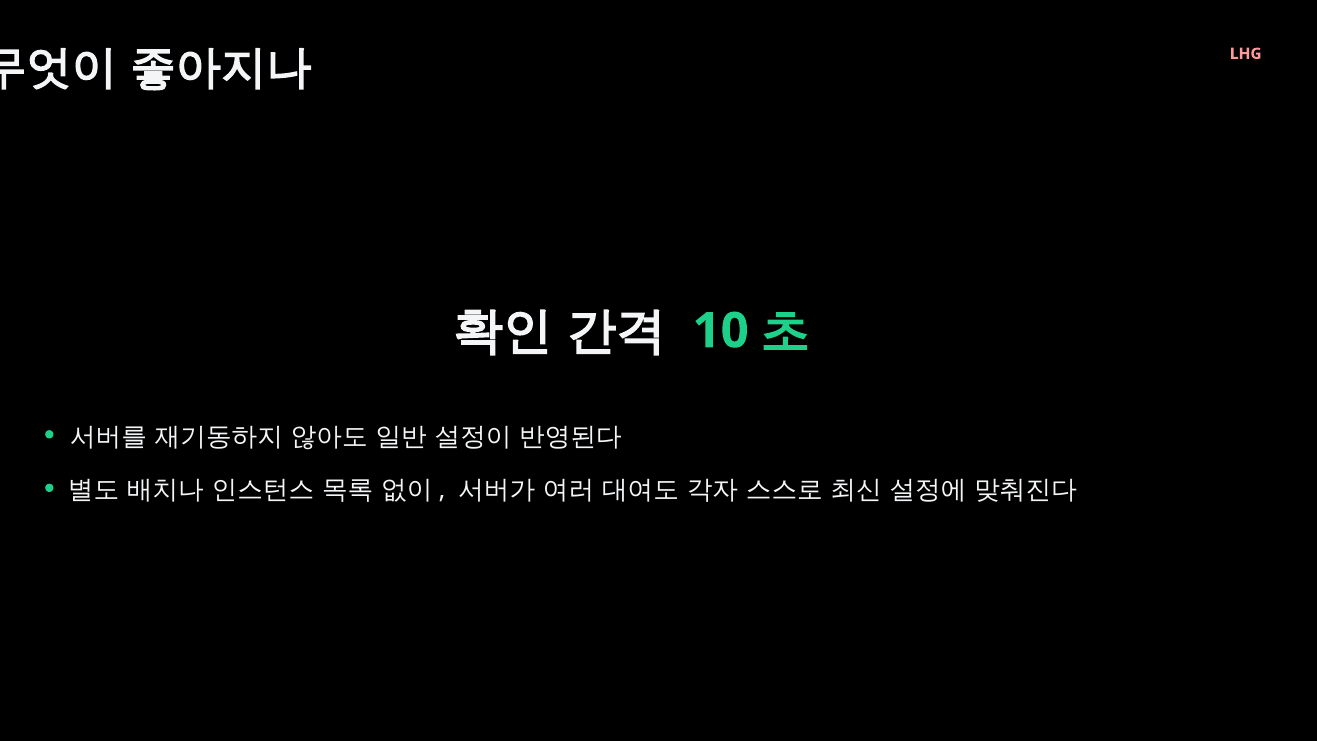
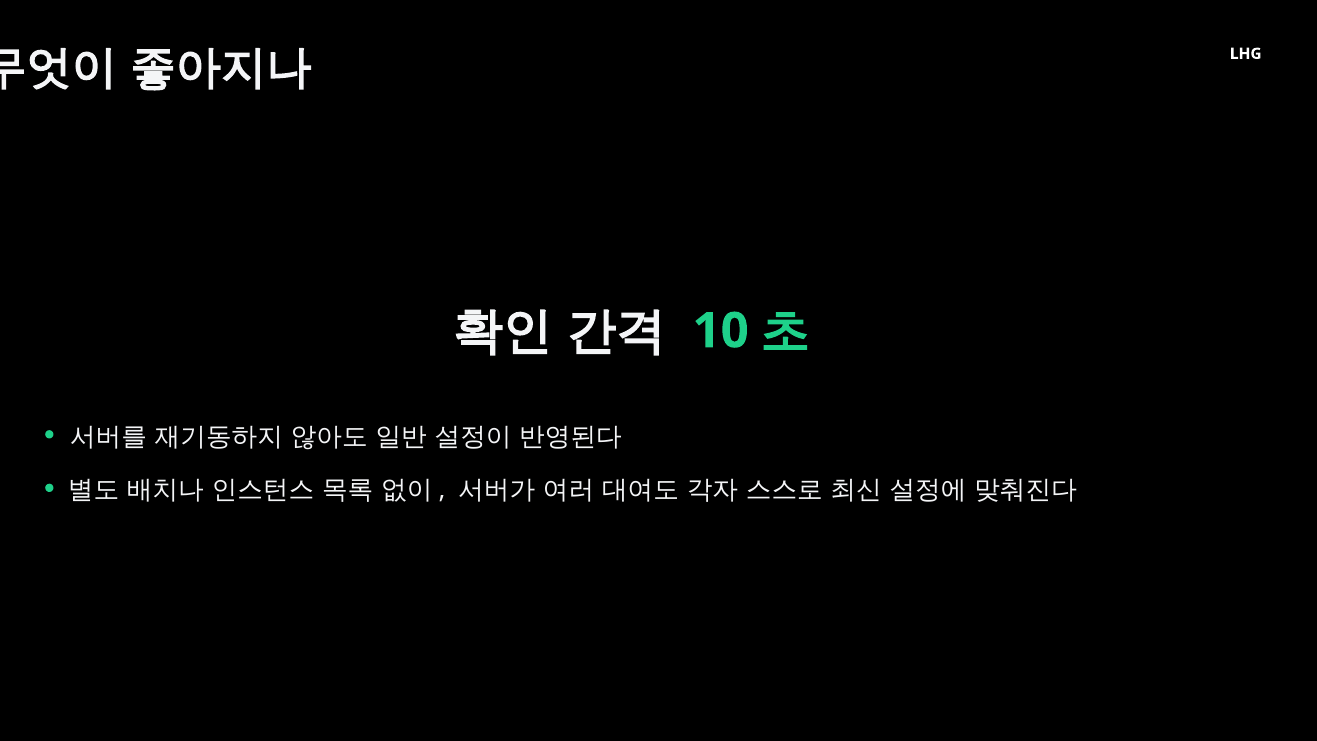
LHG colour: pink -> white (1246, 54)
